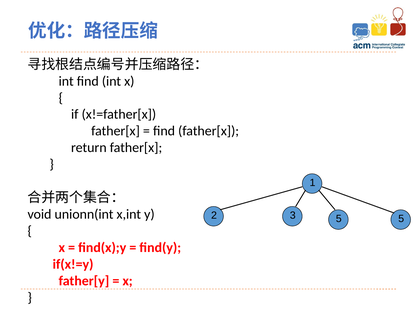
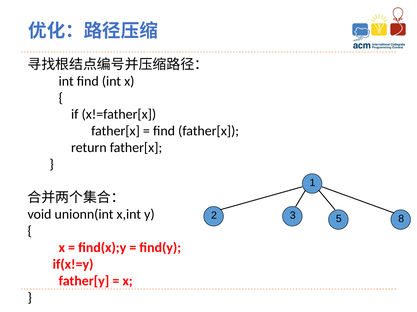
3 5: 5 -> 8 (401, 219)
